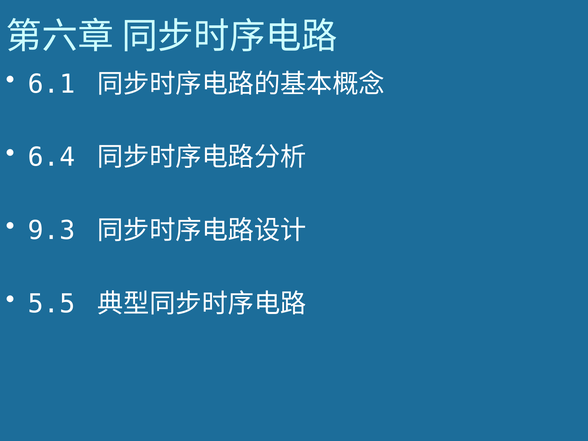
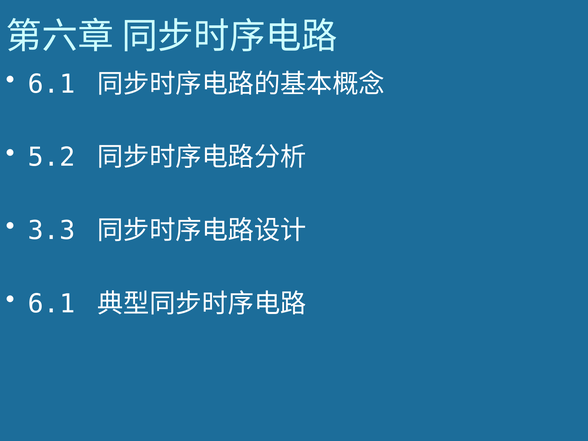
6.4: 6.4 -> 5.2 (52, 157)
9.3: 9.3 -> 3.3 (52, 231)
5.5: 5.5 -> 6.1 (52, 304)
